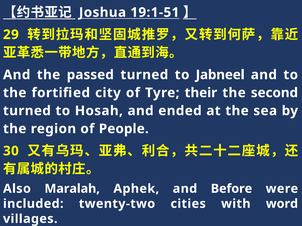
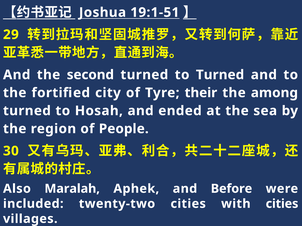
passed: passed -> second (90, 75)
to Jabneel: Jabneel -> Turned (220, 75)
second: second -> among (274, 93)
with word: word -> cities (282, 204)
